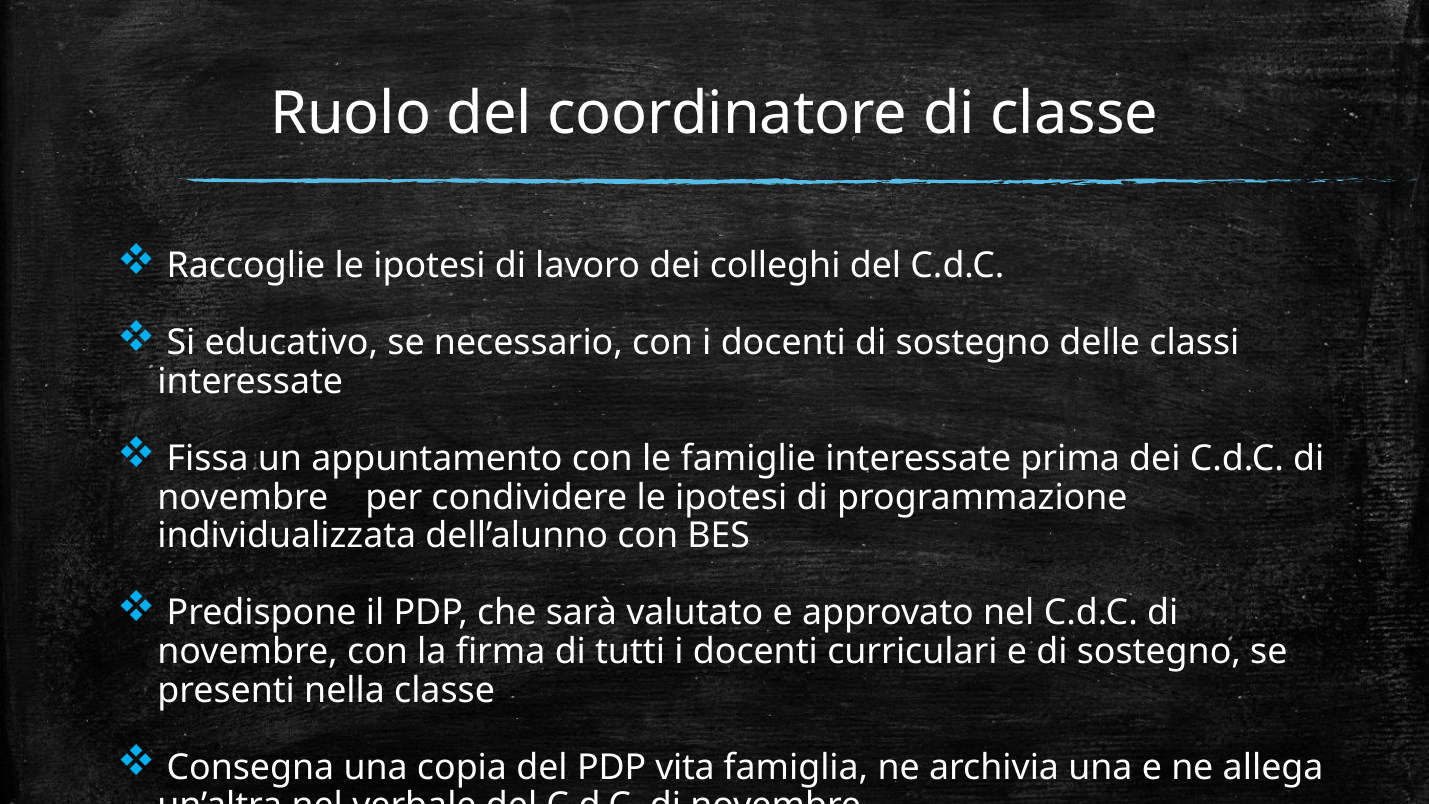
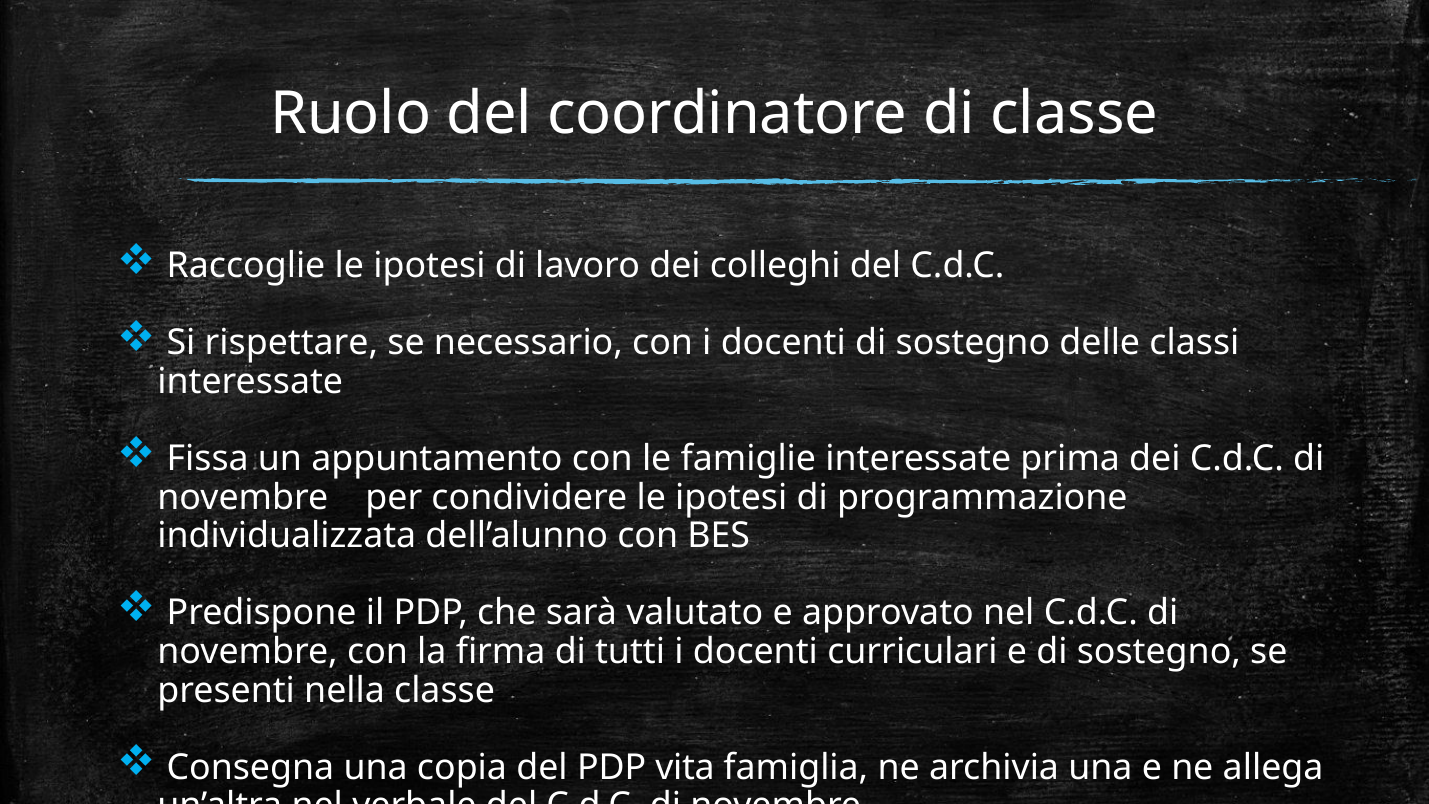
educativo: educativo -> rispettare (291, 343)
